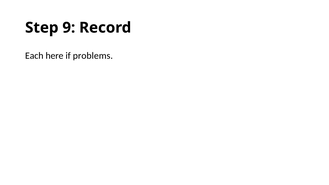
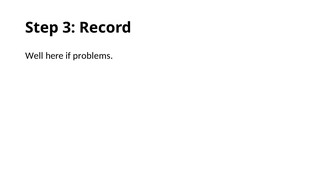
9: 9 -> 3 (69, 28)
Each: Each -> Well (34, 56)
